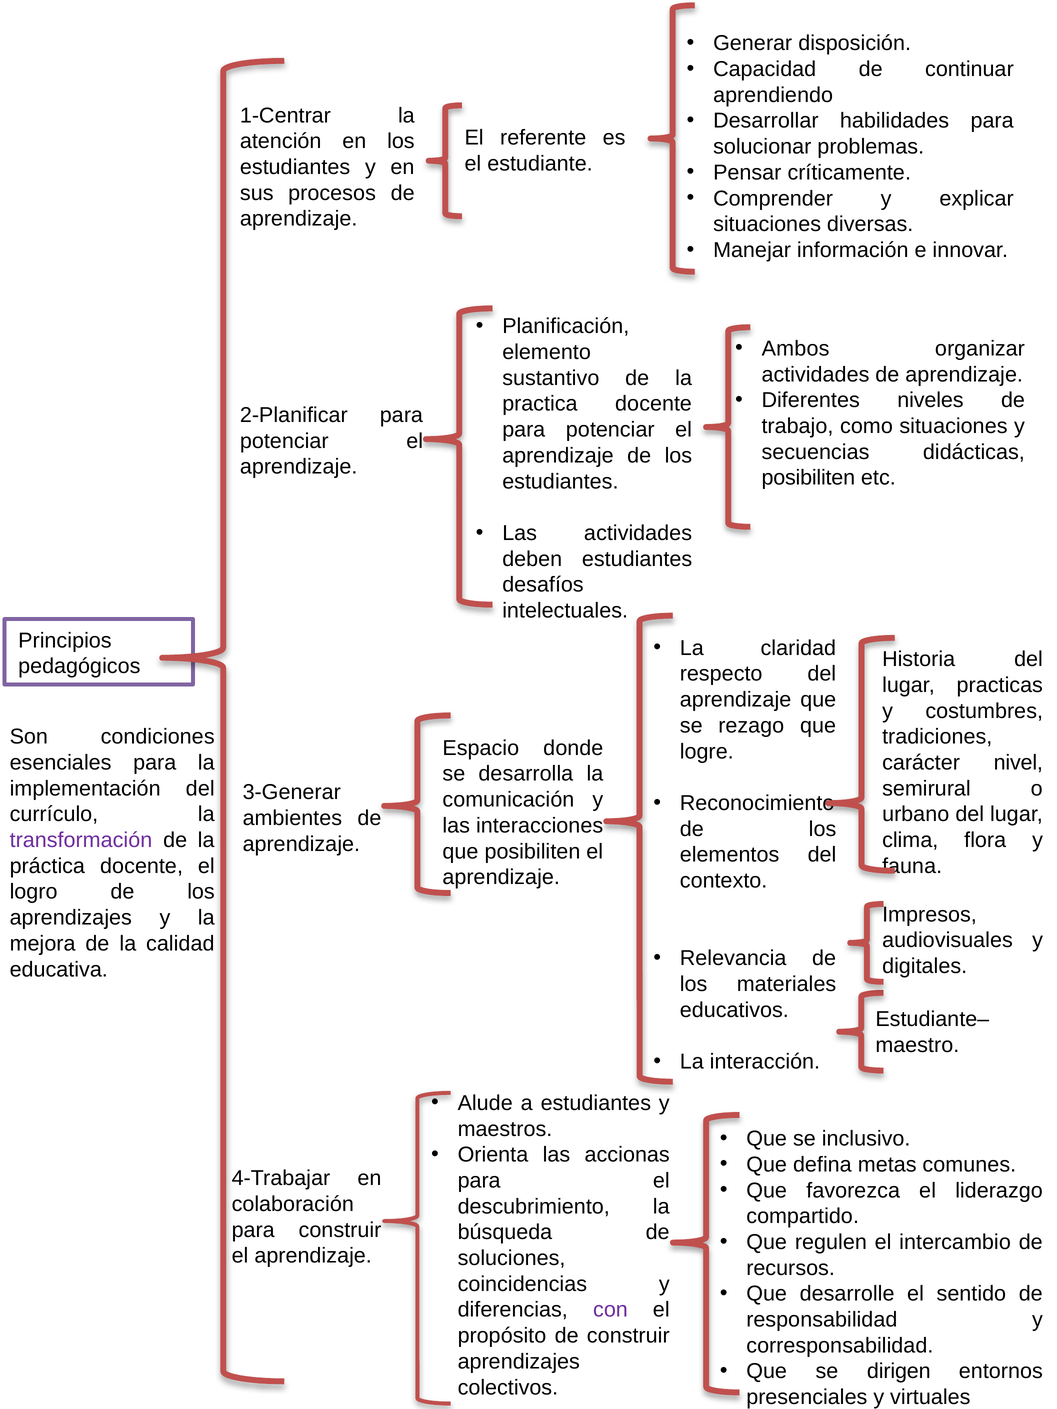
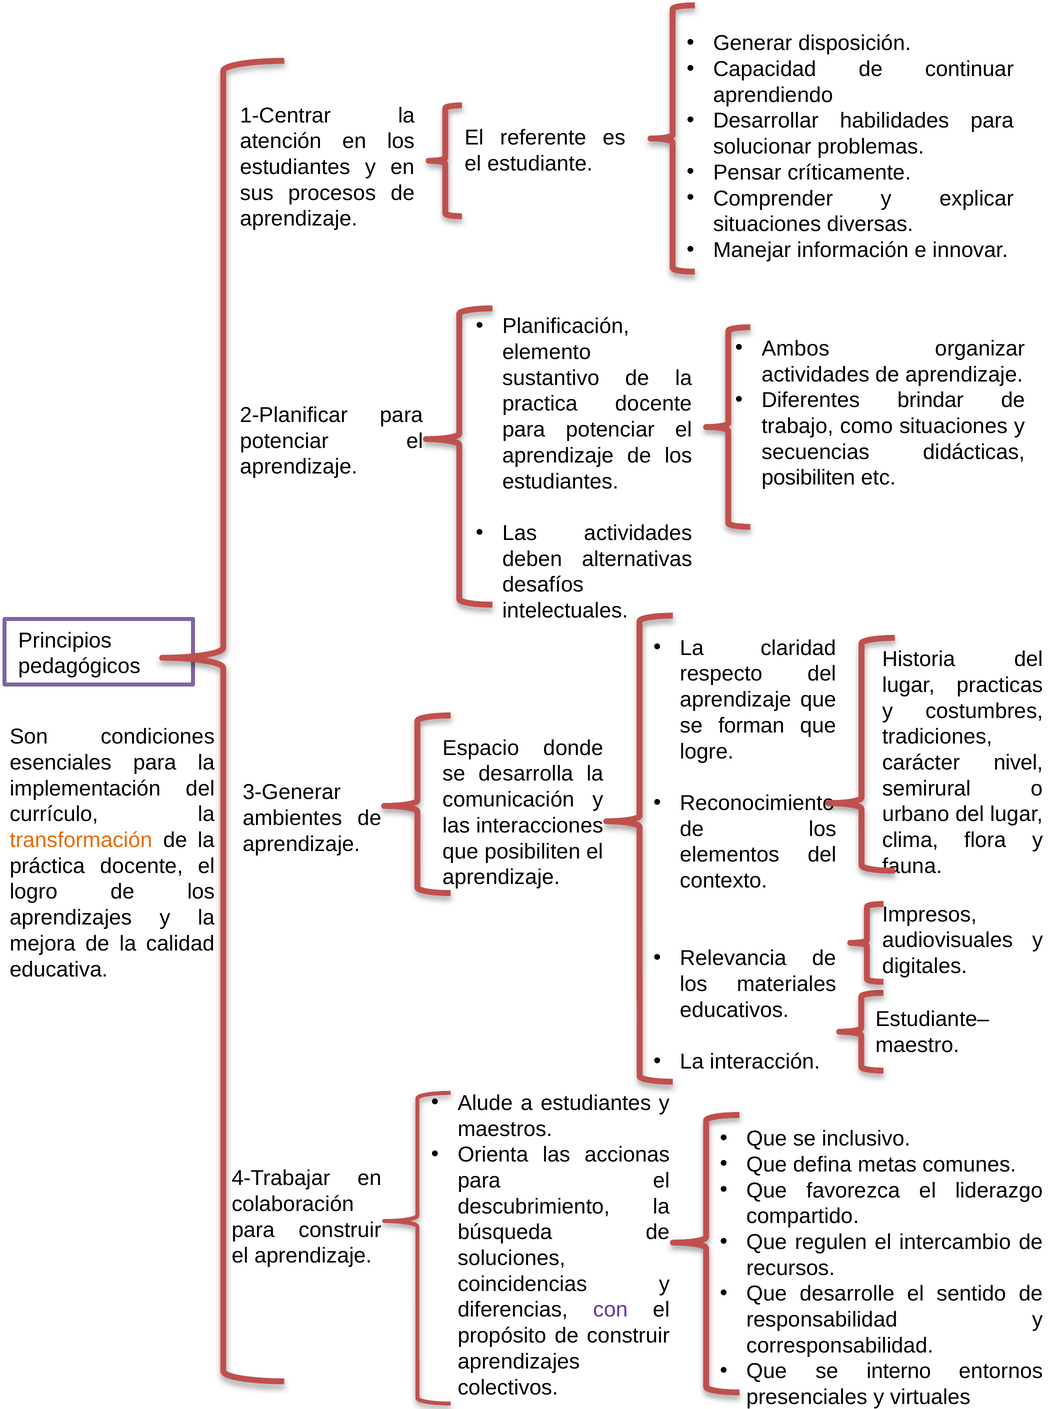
niveles: niveles -> brindar (930, 400)
deben estudiantes: estudiantes -> alternativas (637, 559)
rezago: rezago -> forman (751, 726)
transformación colour: purple -> orange (81, 840)
dirigen: dirigen -> interno (899, 1372)
